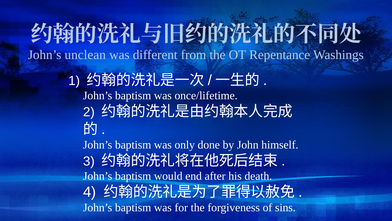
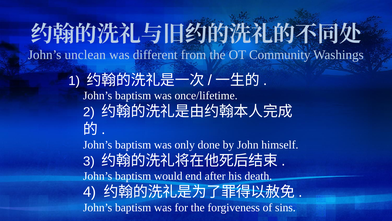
Repentance: Repentance -> Community (280, 55)
